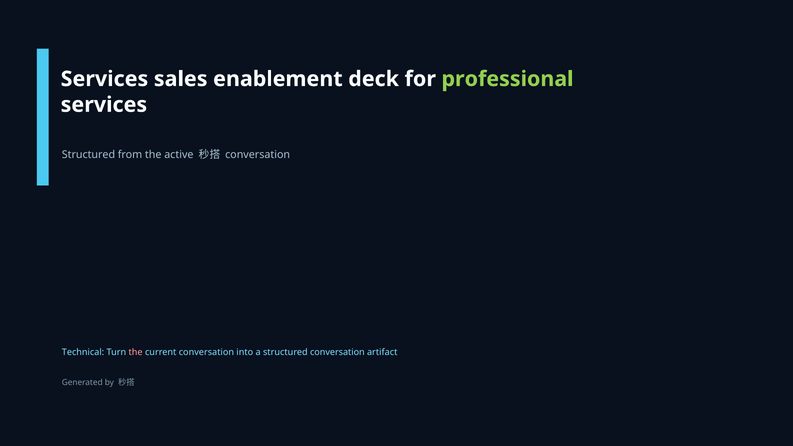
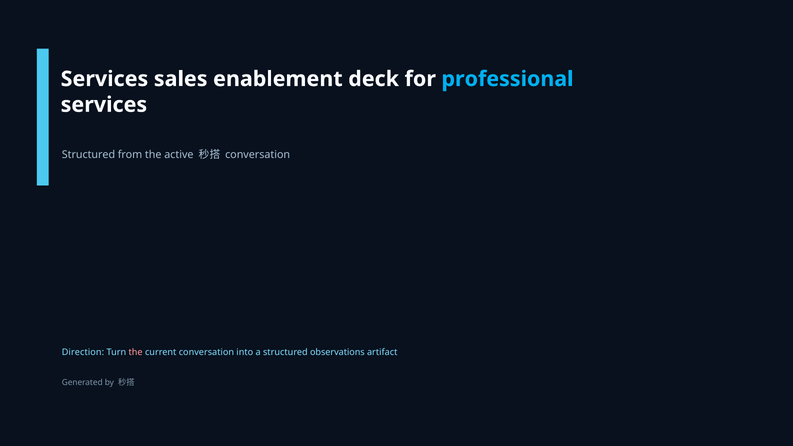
professional colour: light green -> light blue (508, 79)
Technical: Technical -> Direction (83, 352)
structured conversation: conversation -> observations (337, 352)
